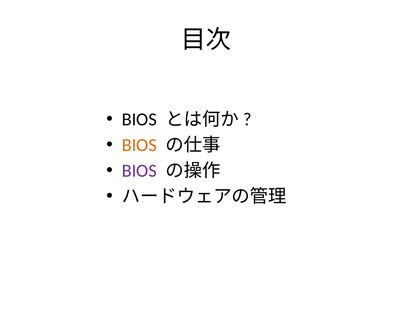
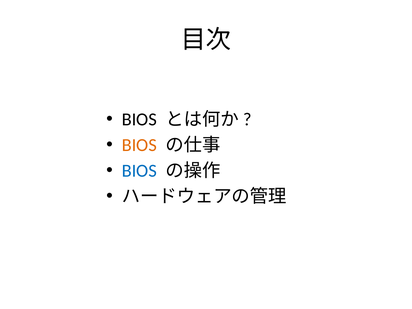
BIOS colour: purple -> blue (139, 171)
